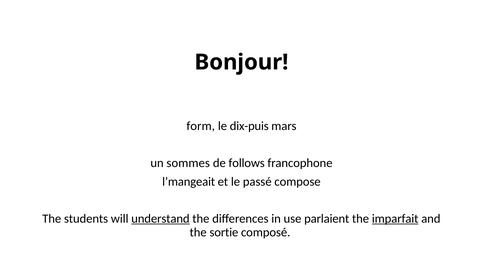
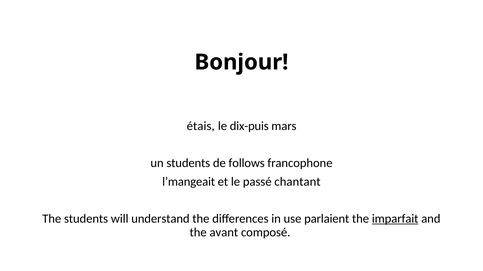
form: form -> étais (201, 126)
un sommes: sommes -> students (188, 163)
compose: compose -> chantant (297, 182)
understand underline: present -> none (160, 219)
sortie: sortie -> avant (224, 233)
